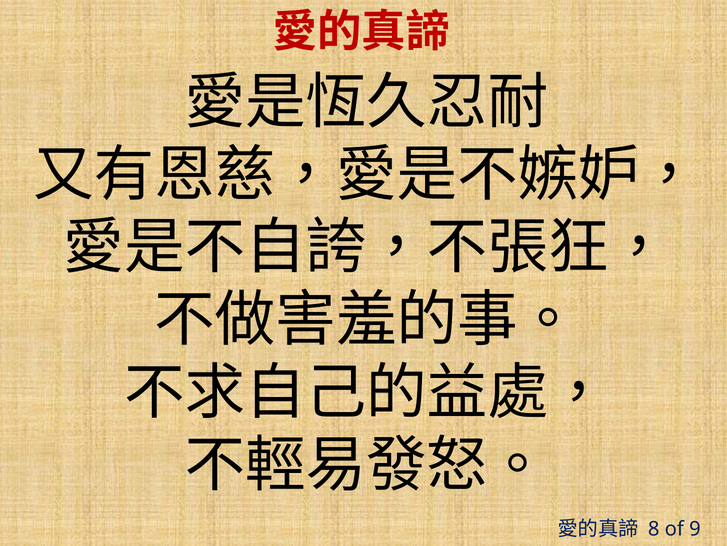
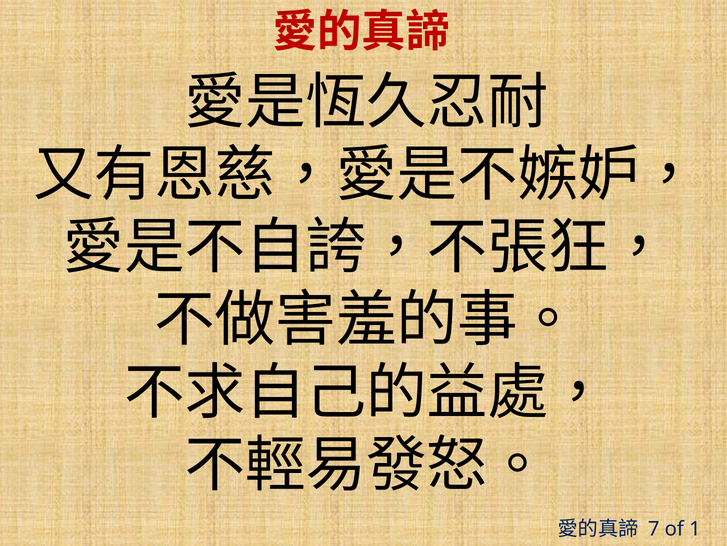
8: 8 -> 7 (654, 528)
9: 9 -> 1 (695, 528)
